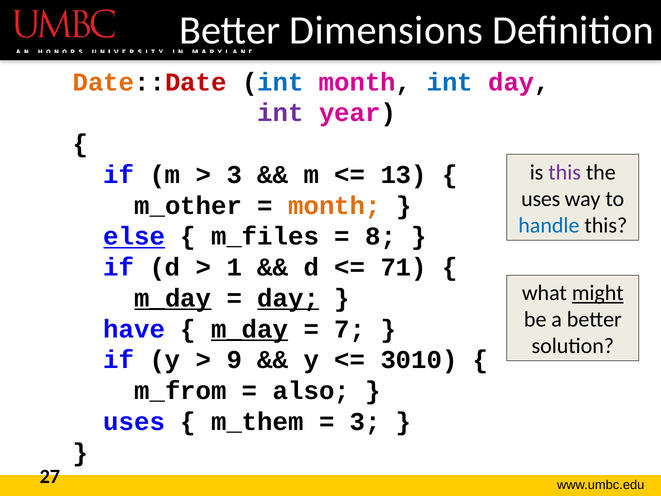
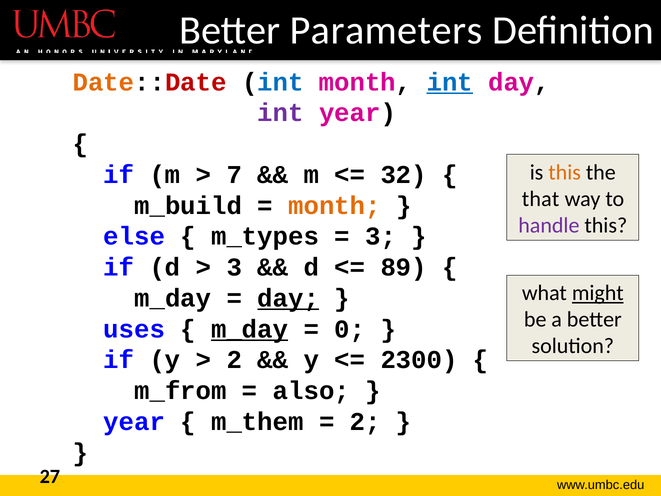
Dimensions: Dimensions -> Parameters (386, 30)
int underline: none -> present (450, 82)
this colour: purple -> orange (565, 172)
3: 3 -> 7 (234, 175)
13: 13 -> 32 (404, 175)
uses: uses -> that (541, 199)
m_other: m_other -> m_build (188, 206)
handle colour: blue -> purple (549, 225)
else underline: present -> none (134, 236)
m_files: m_files -> m_types (265, 236)
8: 8 -> 3 (381, 236)
1: 1 -> 3 (234, 267)
71: 71 -> 89 (404, 267)
m_day underline: present -> none (173, 298)
have: have -> uses (134, 329)
7: 7 -> 0 (350, 329)
9: 9 -> 2 (234, 360)
3010: 3010 -> 2300 (419, 360)
uses: uses -> year (134, 422)
3: 3 -> 2 (365, 422)
